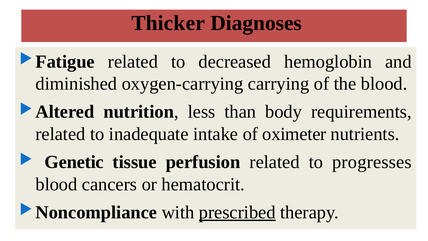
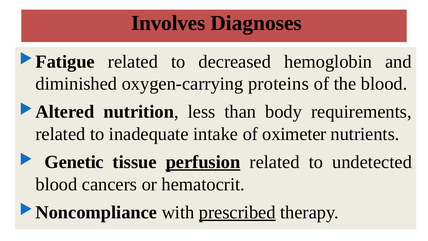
Thicker: Thicker -> Involves (168, 23)
carrying: carrying -> proteins (279, 84)
perfusion underline: none -> present (203, 162)
progresses: progresses -> undetected (372, 162)
